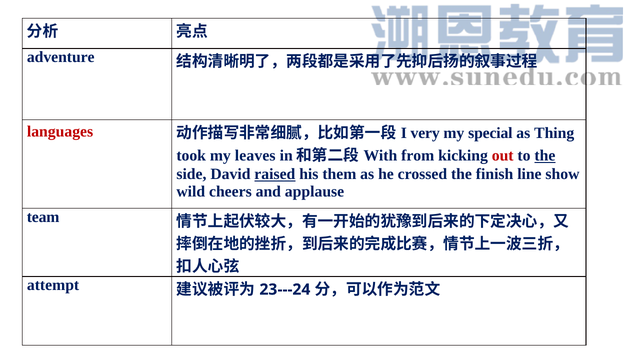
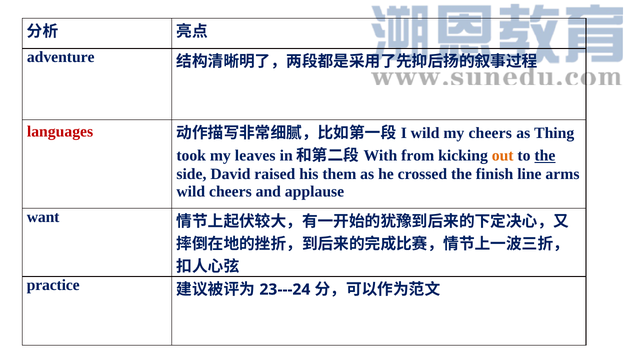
very: very -> wild (425, 133)
my special: special -> cheers (490, 133)
out colour: red -> orange (503, 156)
raised underline: present -> none (275, 174)
show: show -> arms (563, 174)
team: team -> want (43, 217)
attempt: attempt -> practice (53, 285)
